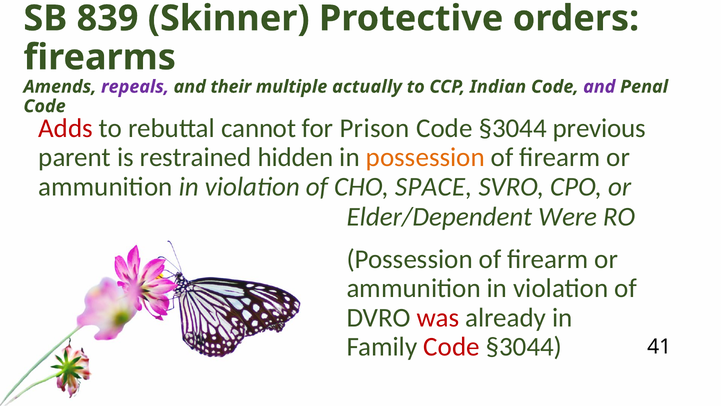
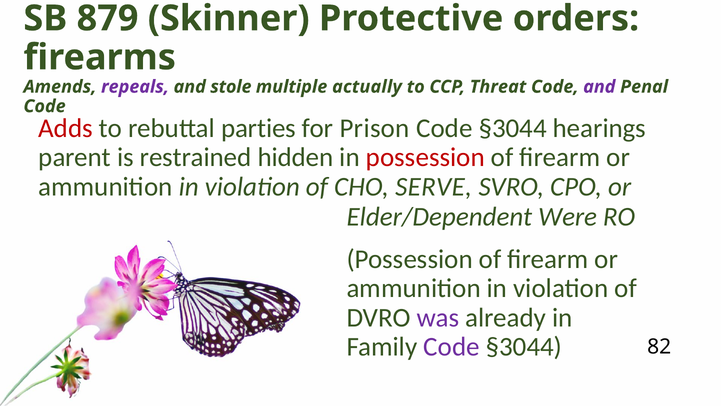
839: 839 -> 879 (108, 18)
their: their -> stole (231, 87)
Indian: Indian -> Threat (498, 87)
cannot: cannot -> parties (259, 128)
previous: previous -> hearings (599, 128)
possession colour: orange -> red (425, 157)
SPACE: SPACE -> SERVE (434, 187)
was colour: red -> purple (438, 317)
Code colour: red -> purple (452, 347)
41: 41 -> 82 (659, 346)
